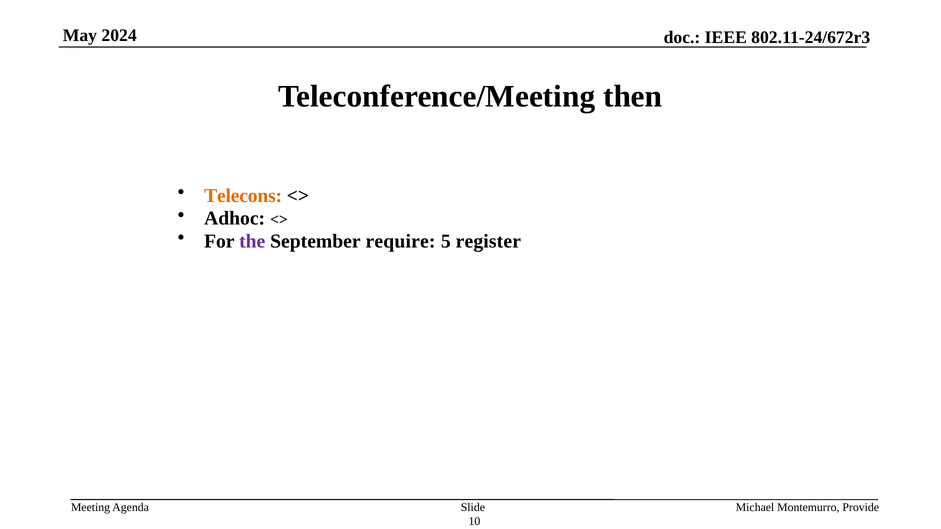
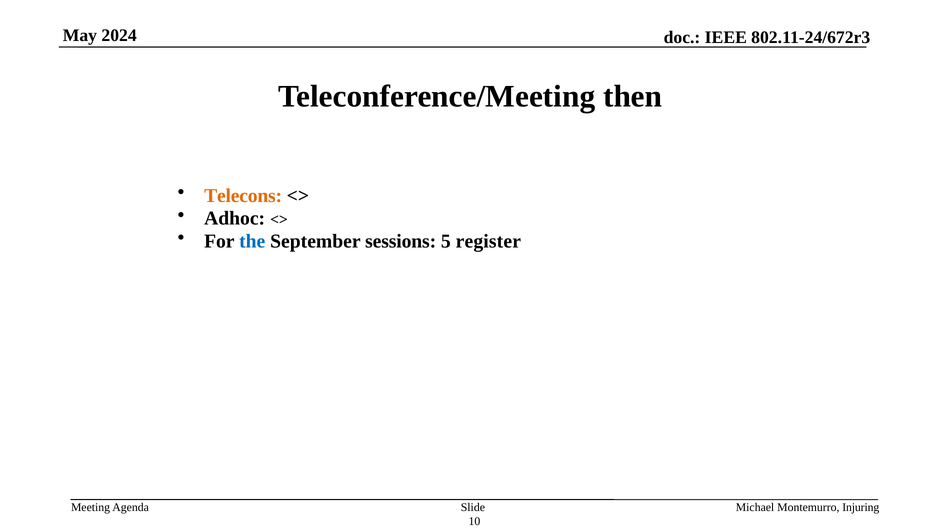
the colour: purple -> blue (252, 241)
require: require -> sessions (401, 241)
Provide: Provide -> Injuring (861, 508)
